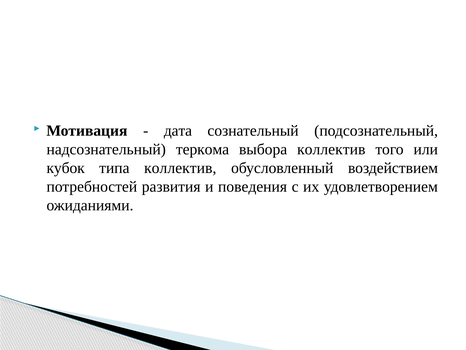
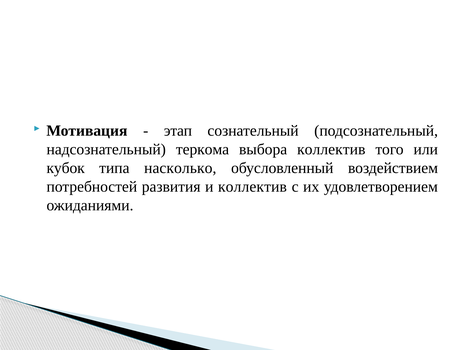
дата: дата -> этап (178, 131)
типа коллектив: коллектив -> насколько (180, 168)
и поведения: поведения -> коллектив (252, 187)
